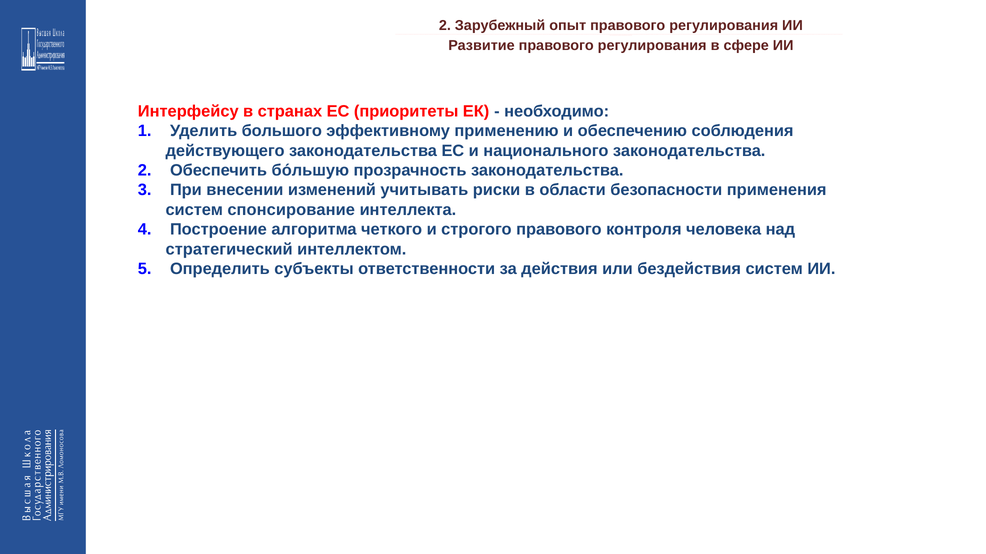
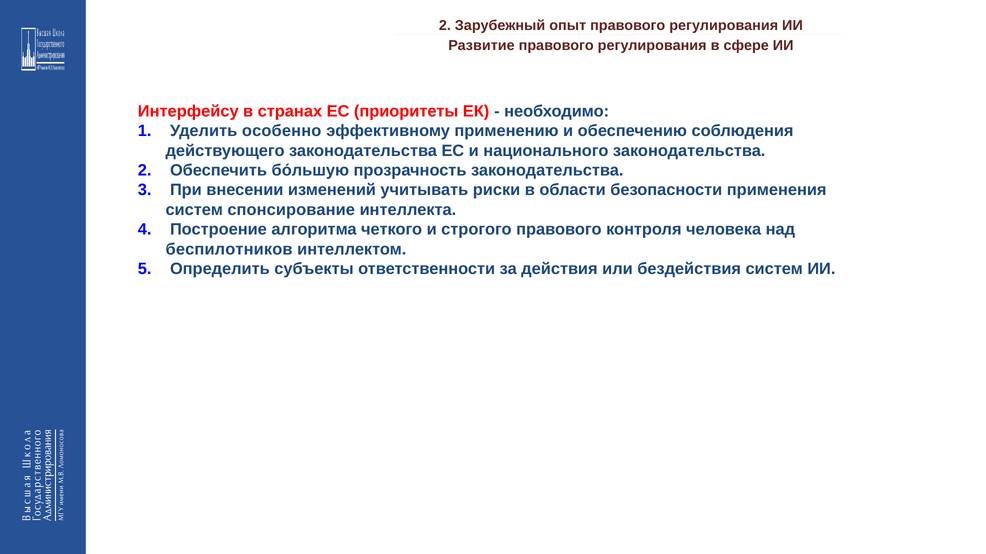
большого: большого -> особенно (282, 131)
стратегический: стратегический -> беспилотников (229, 249)
